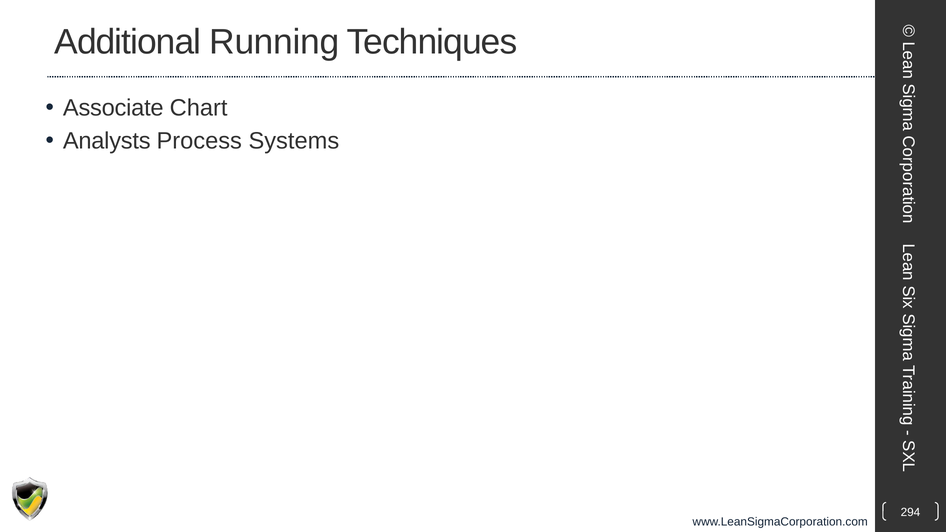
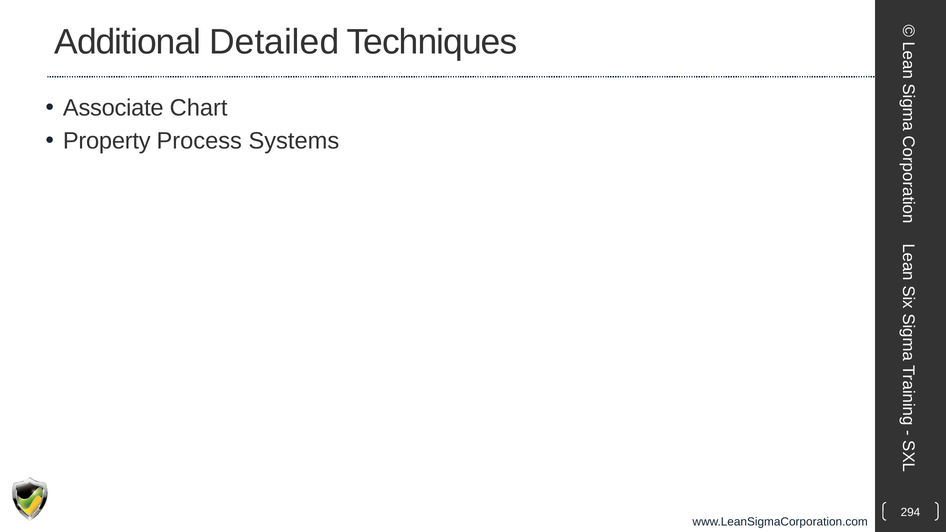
Running: Running -> Detailed (274, 42)
Analysts: Analysts -> Property (107, 141)
